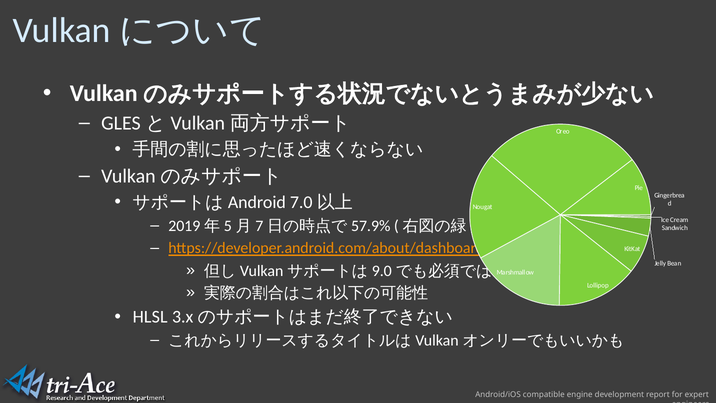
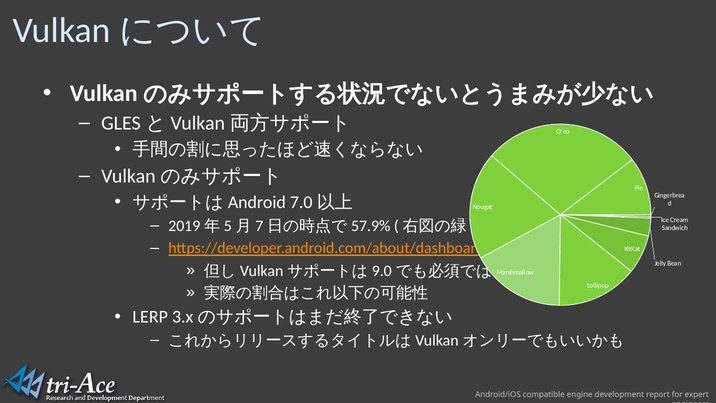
HLSL: HLSL -> LERP (150, 317)
